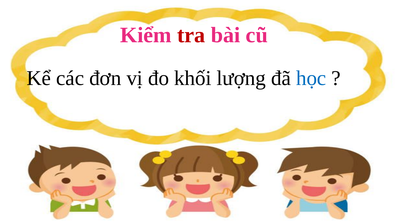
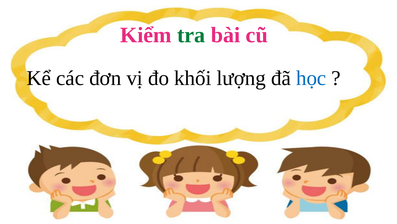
tra colour: red -> green (191, 35)
